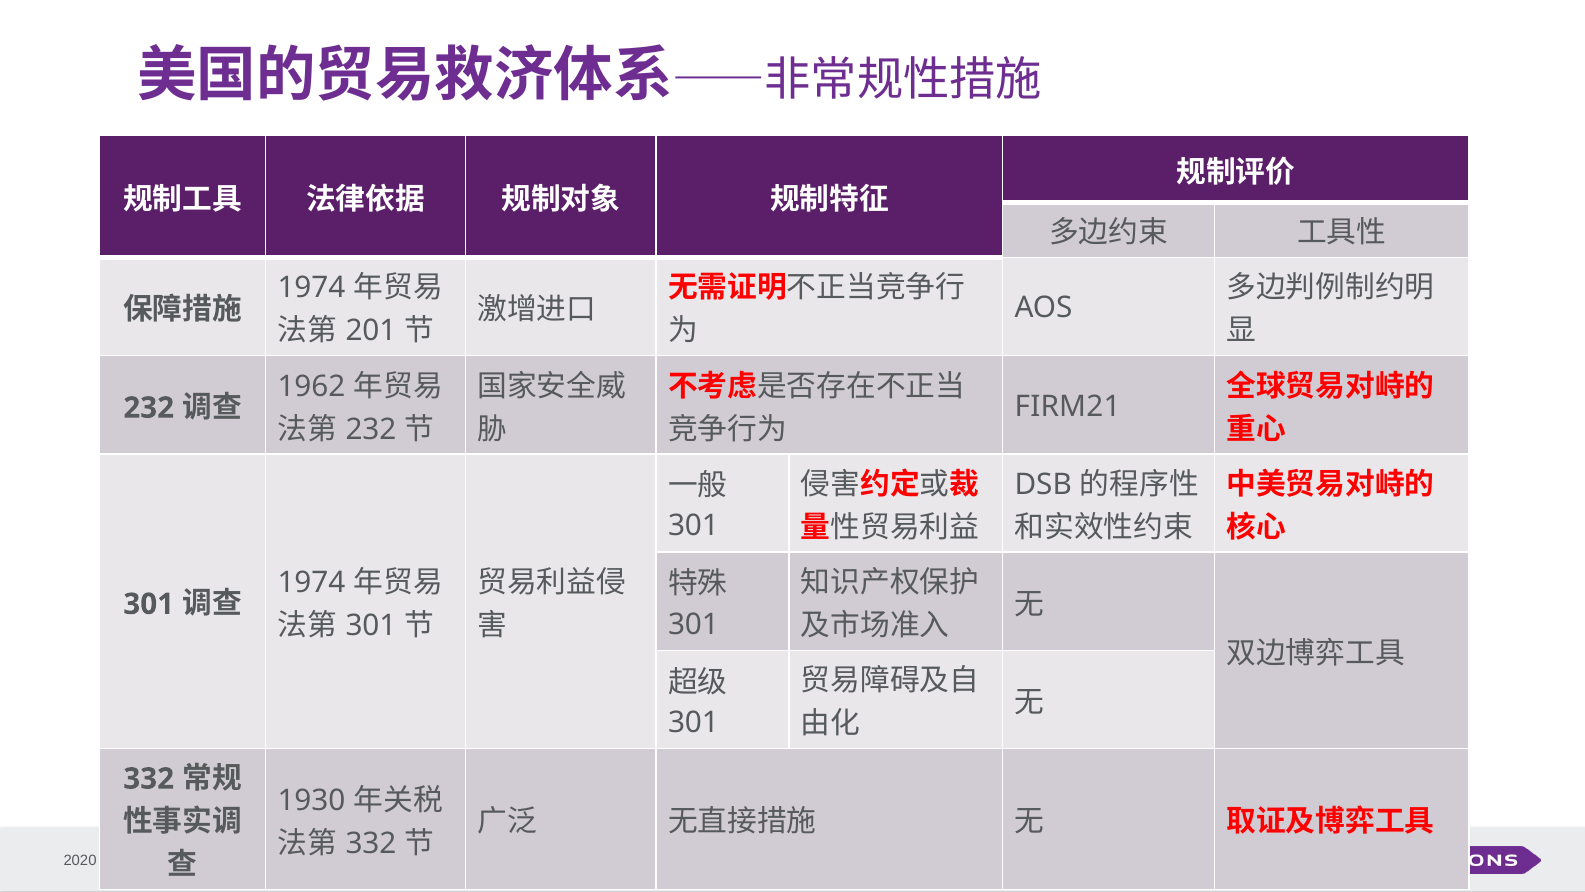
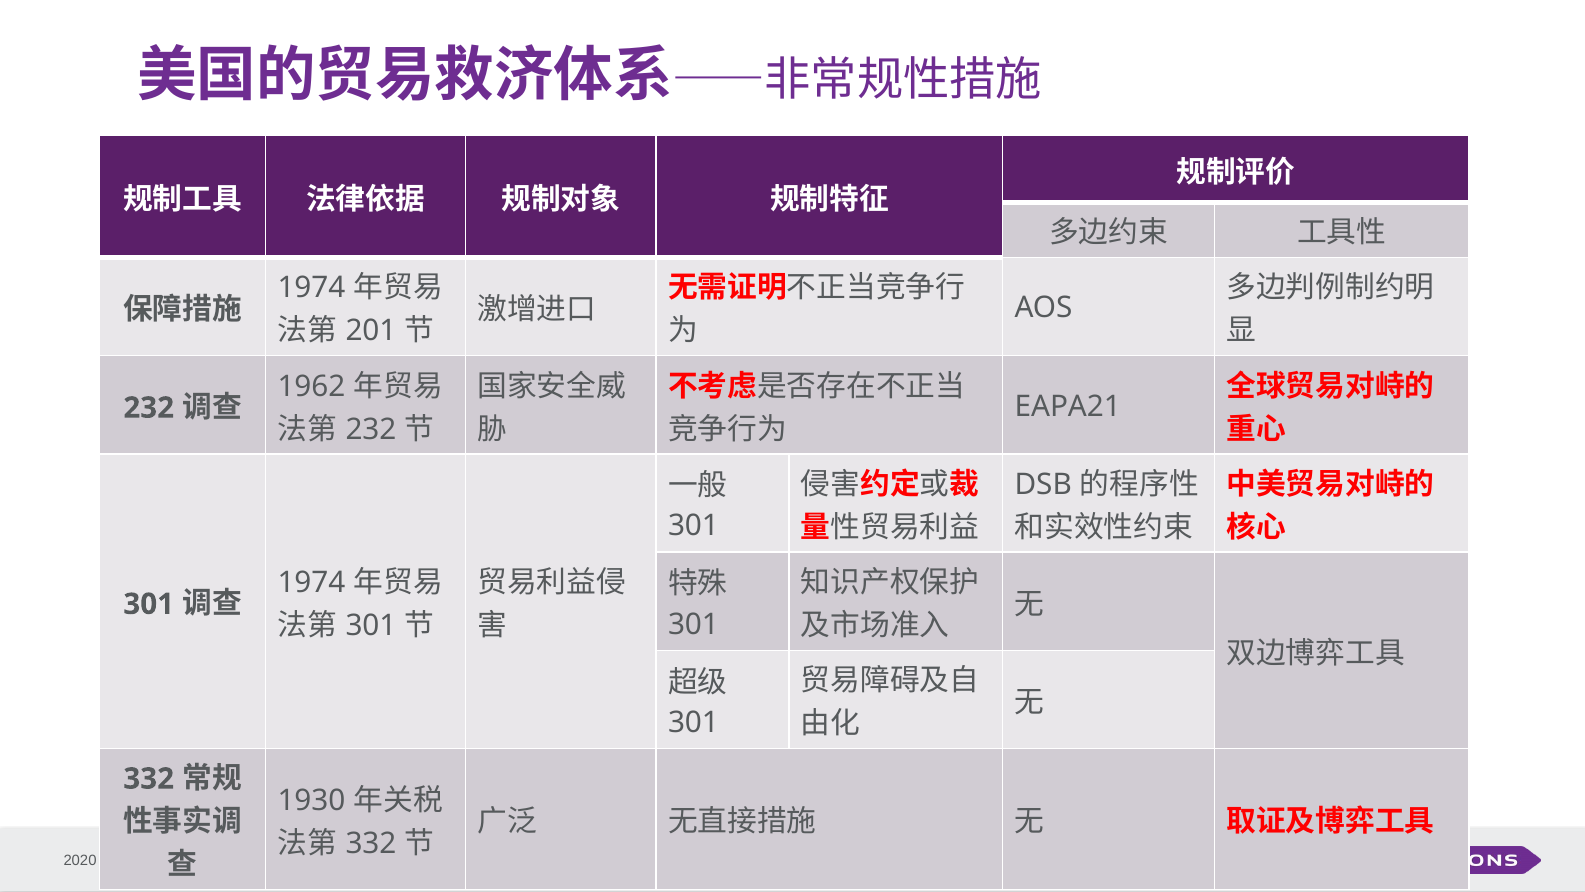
FIRM21: FIRM21 -> EAPA21 (1068, 406)
